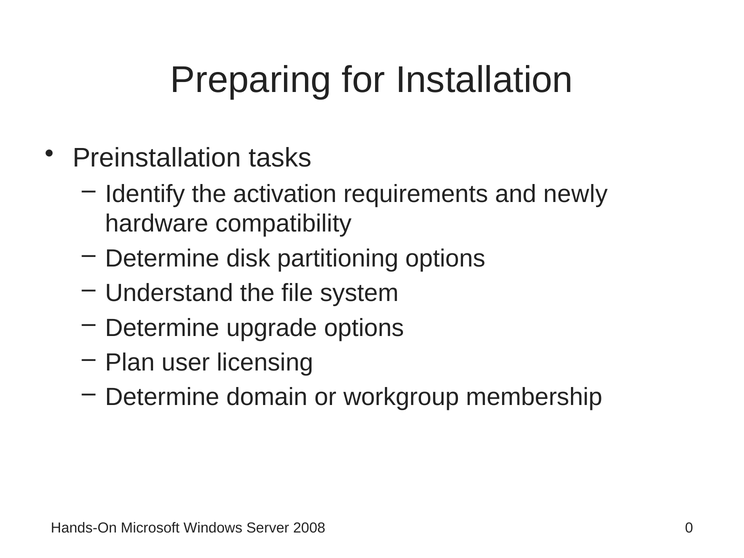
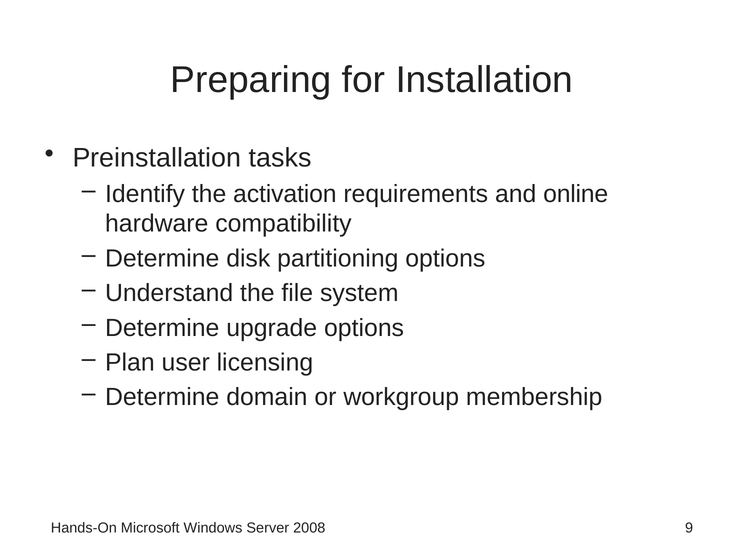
newly: newly -> online (576, 194)
0: 0 -> 9 (689, 528)
